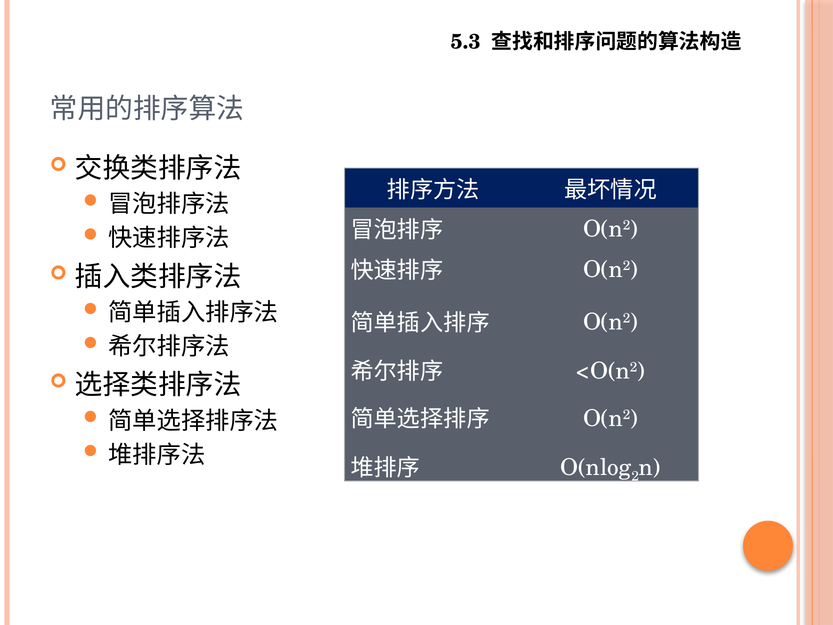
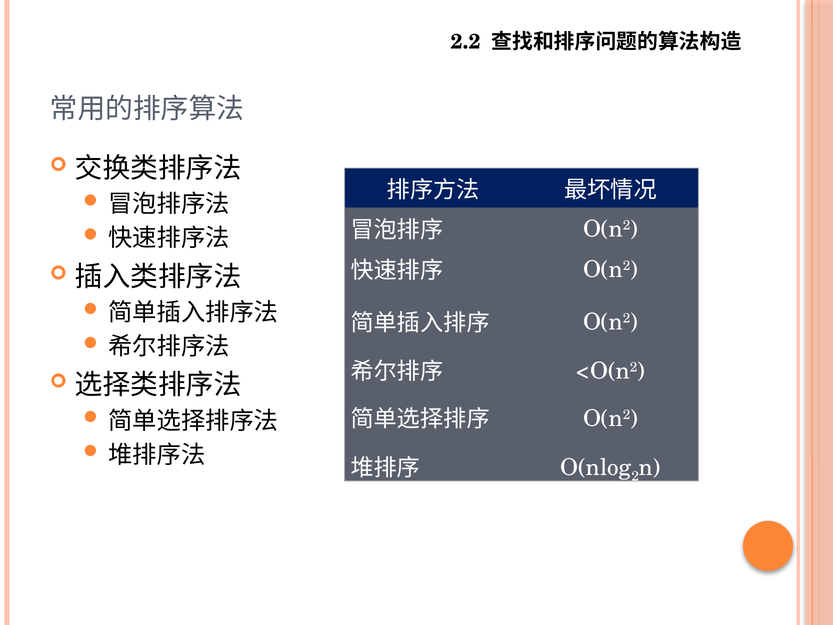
5.3: 5.3 -> 2.2 (466, 42)
